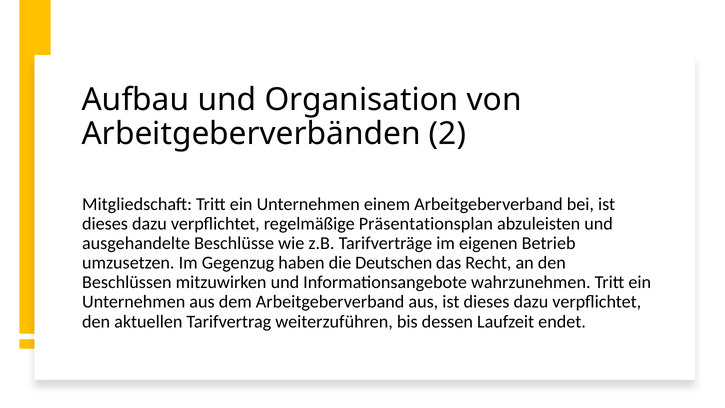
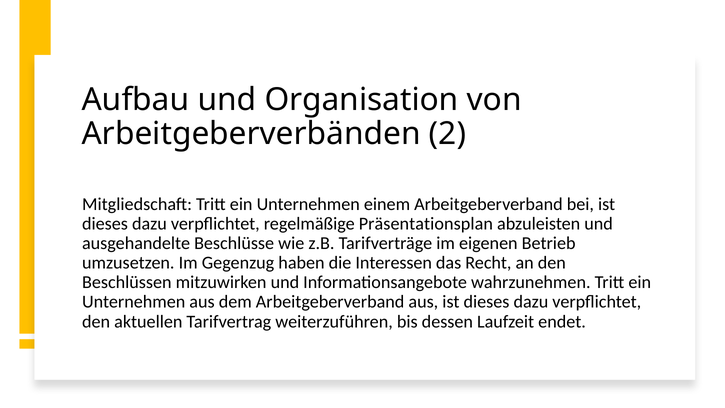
Deutschen: Deutschen -> Interessen (394, 263)
